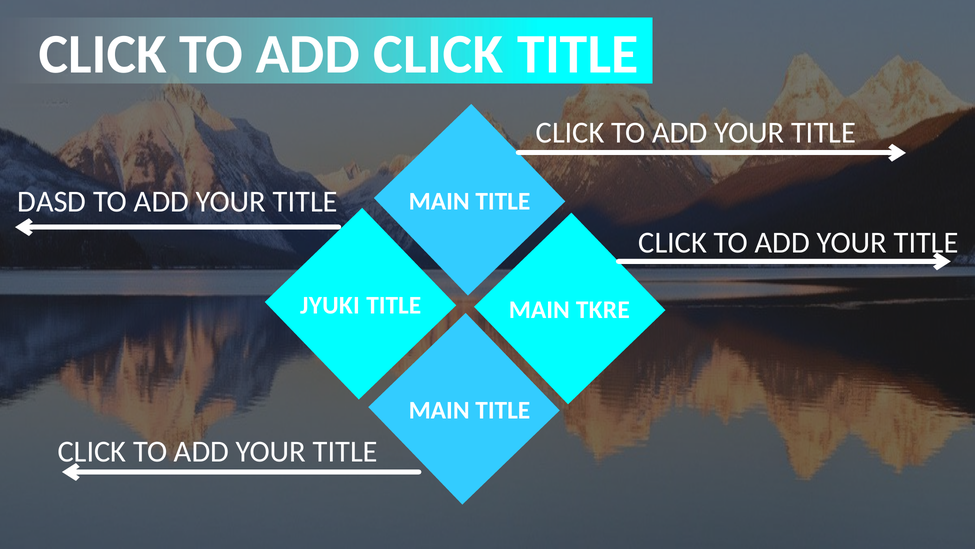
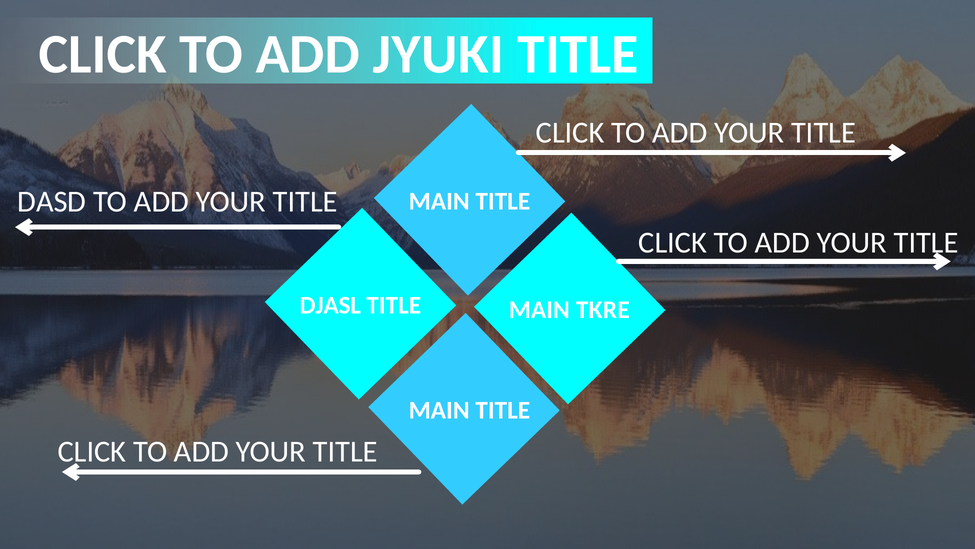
ADD CLICK: CLICK -> JYUKI (438, 54)
JYUKI: JYUKI -> DJASL (330, 305)
